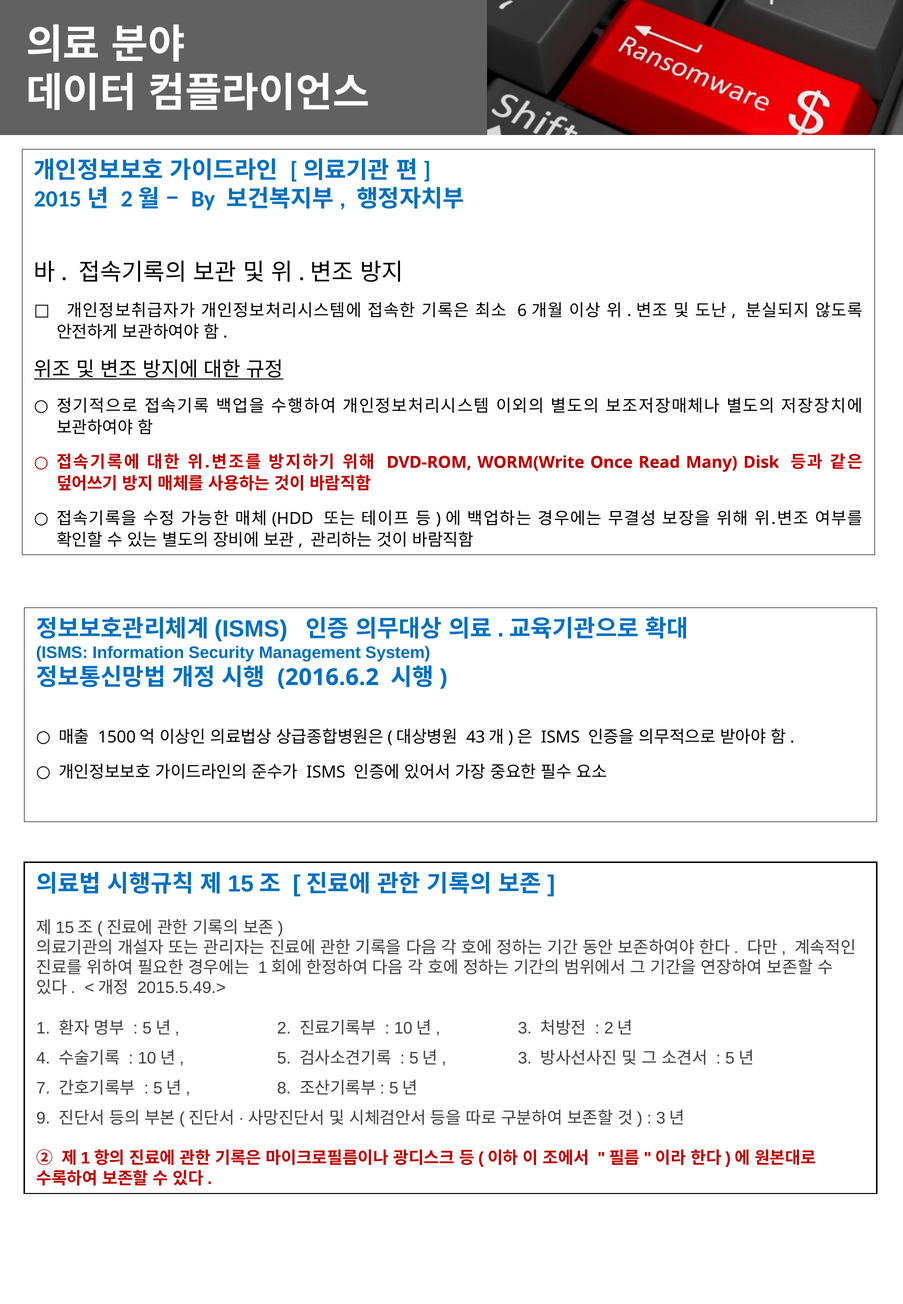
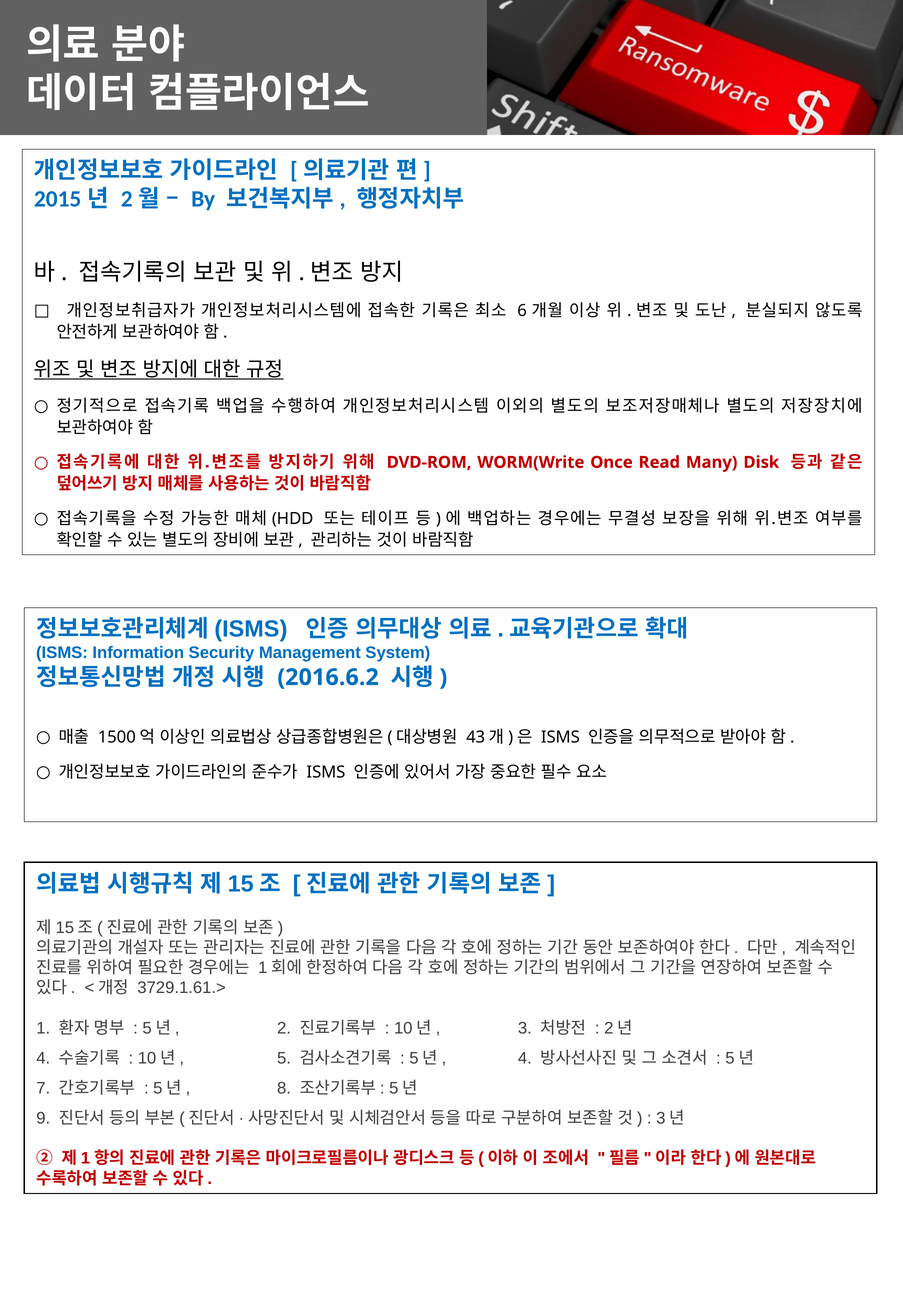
2015.5.49.>: 2015.5.49.> -> 3729.1.61.> (182, 988)
3: 3 -> 4 (525, 1058)
